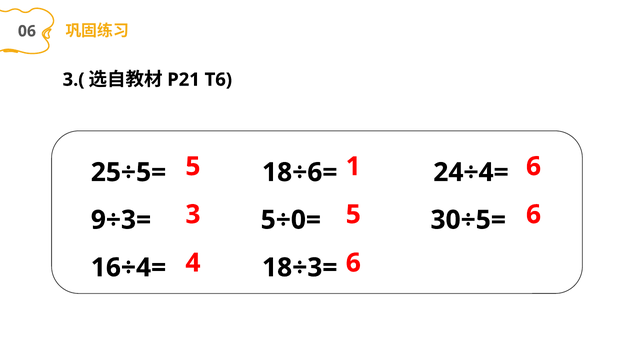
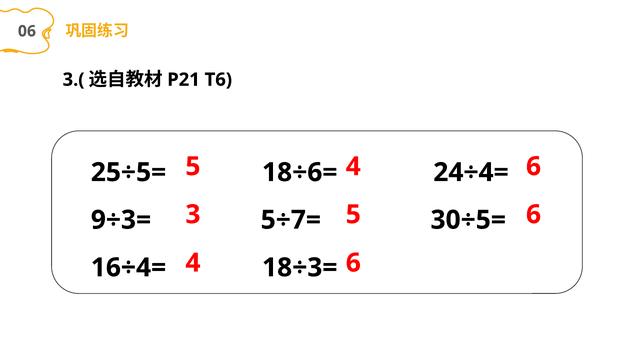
5 1: 1 -> 4 (353, 166)
5÷0=: 5÷0= -> 5÷7= (291, 220)
